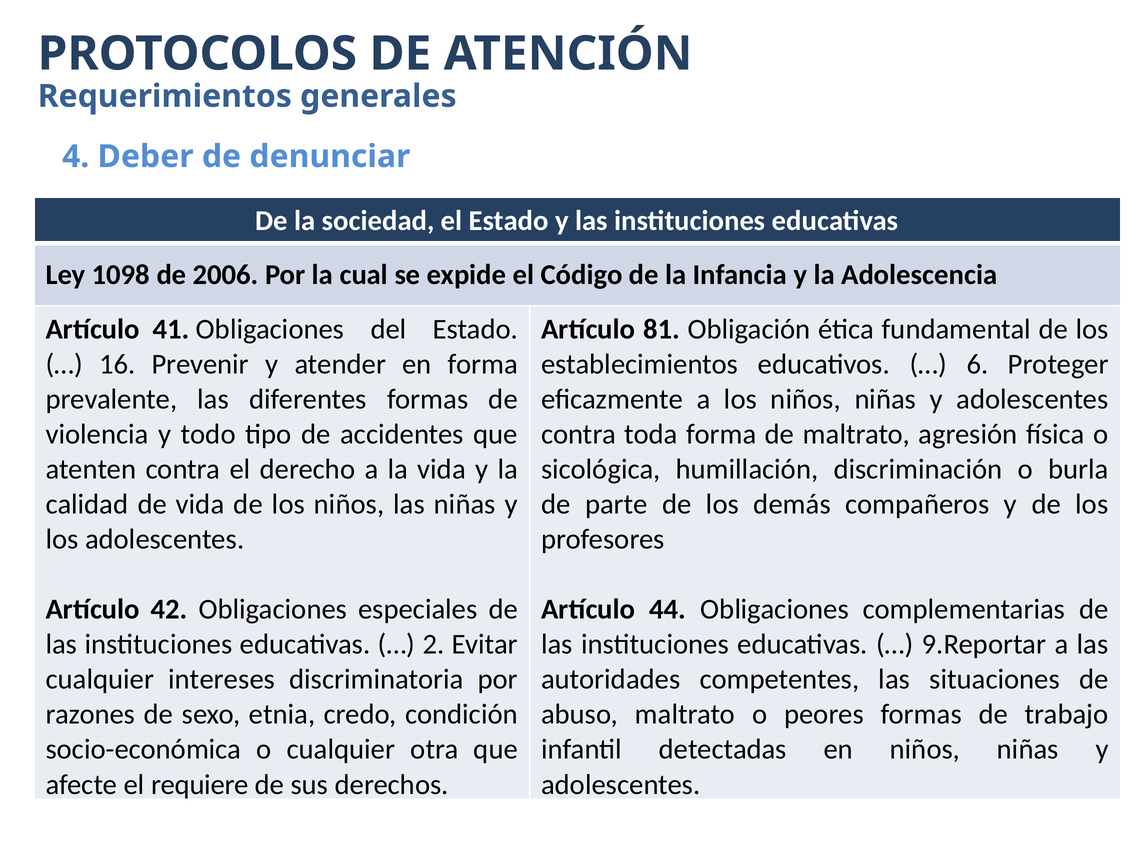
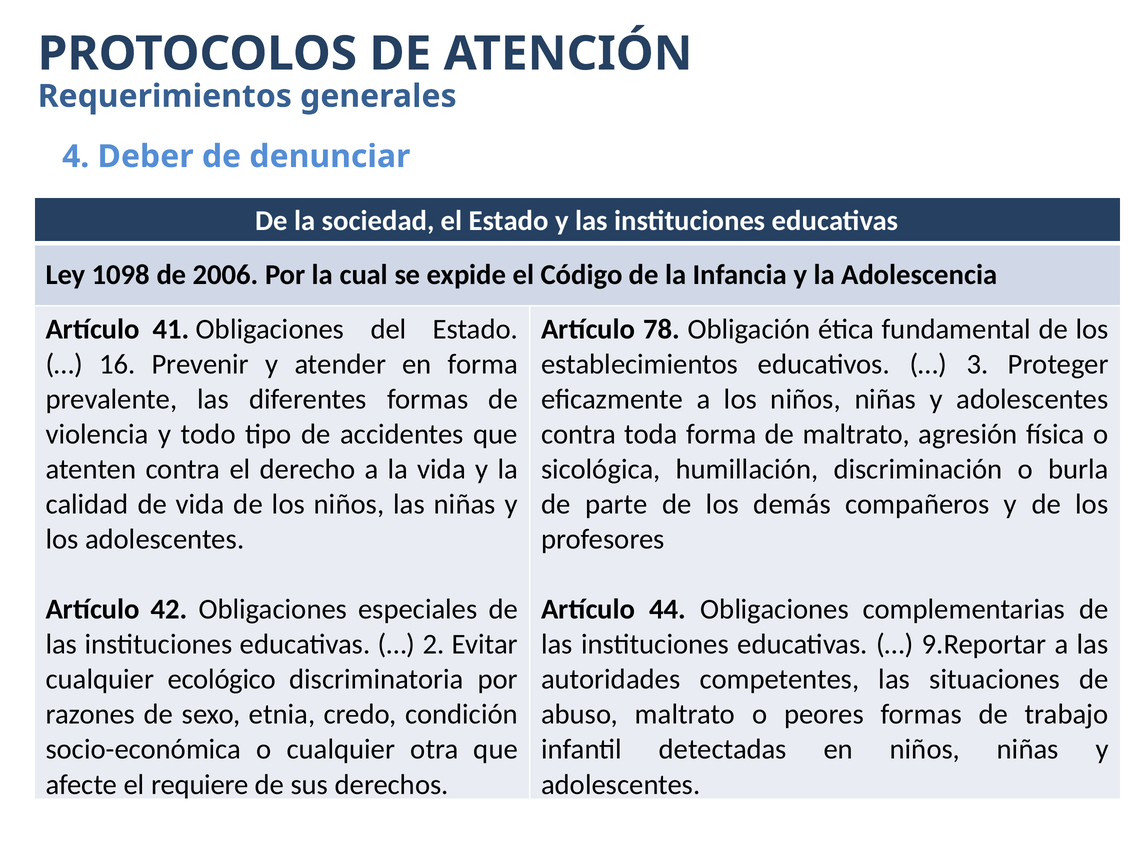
81: 81 -> 78 (661, 329)
6: 6 -> 3 (978, 364)
intereses: intereses -> ecológico (222, 679)
